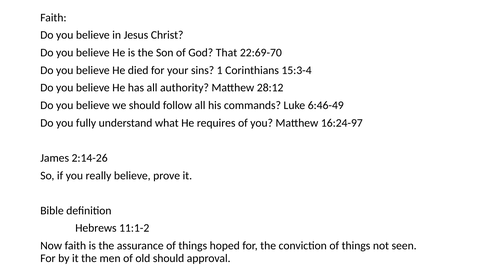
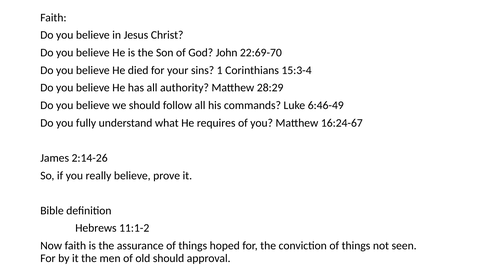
That: That -> John (227, 53)
28:12: 28:12 -> 28:29 (270, 88)
16:24-97: 16:24-97 -> 16:24-67 (342, 123)
